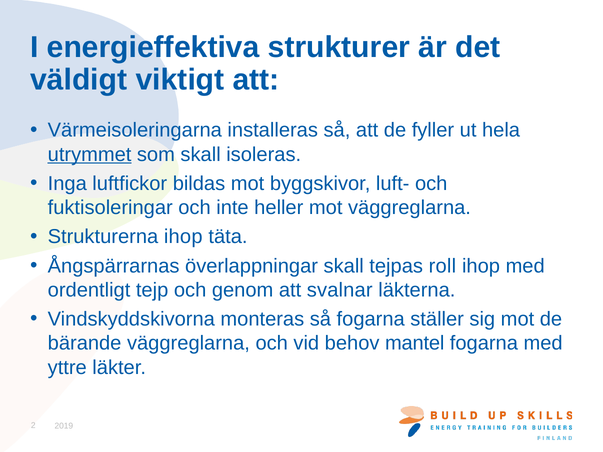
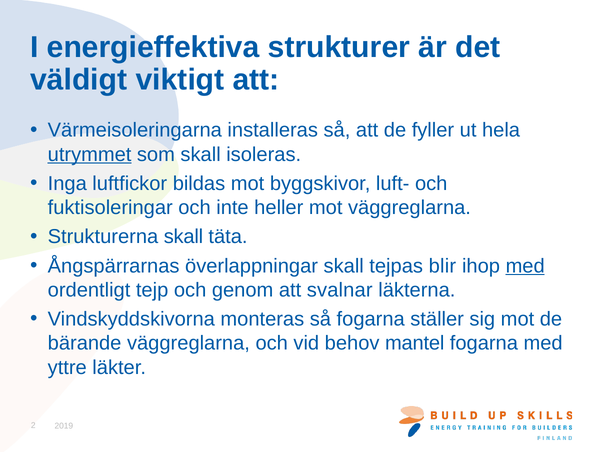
Strukturerna ihop: ihop -> skall (183, 237)
roll: roll -> blir (442, 266)
med underline: none -> present (525, 266)
